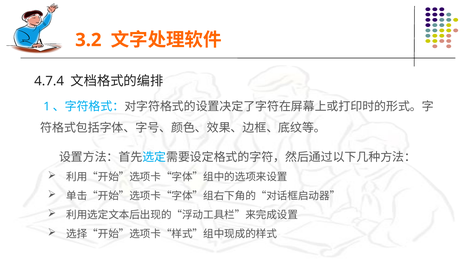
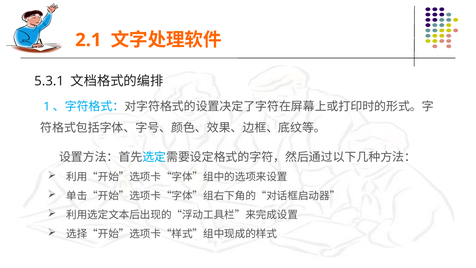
3.2: 3.2 -> 2.1 (88, 40)
4.7.4: 4.7.4 -> 5.3.1 (49, 81)
